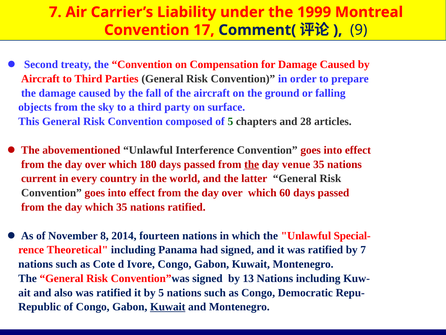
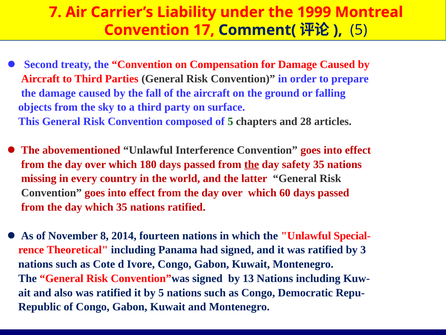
9: 9 -> 5 (359, 30)
venue: venue -> safety (296, 164)
current: current -> missing (39, 178)
by 7: 7 -> 3 (363, 250)
Kuwait underline: present -> none (168, 307)
